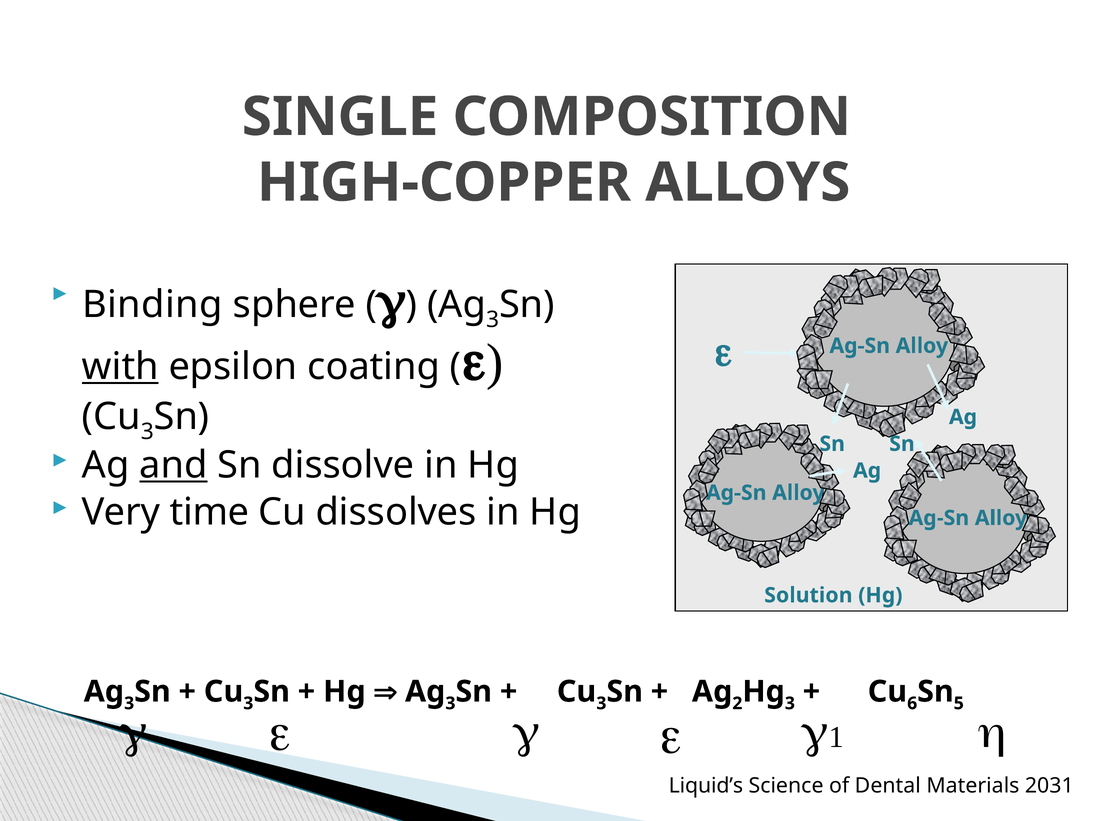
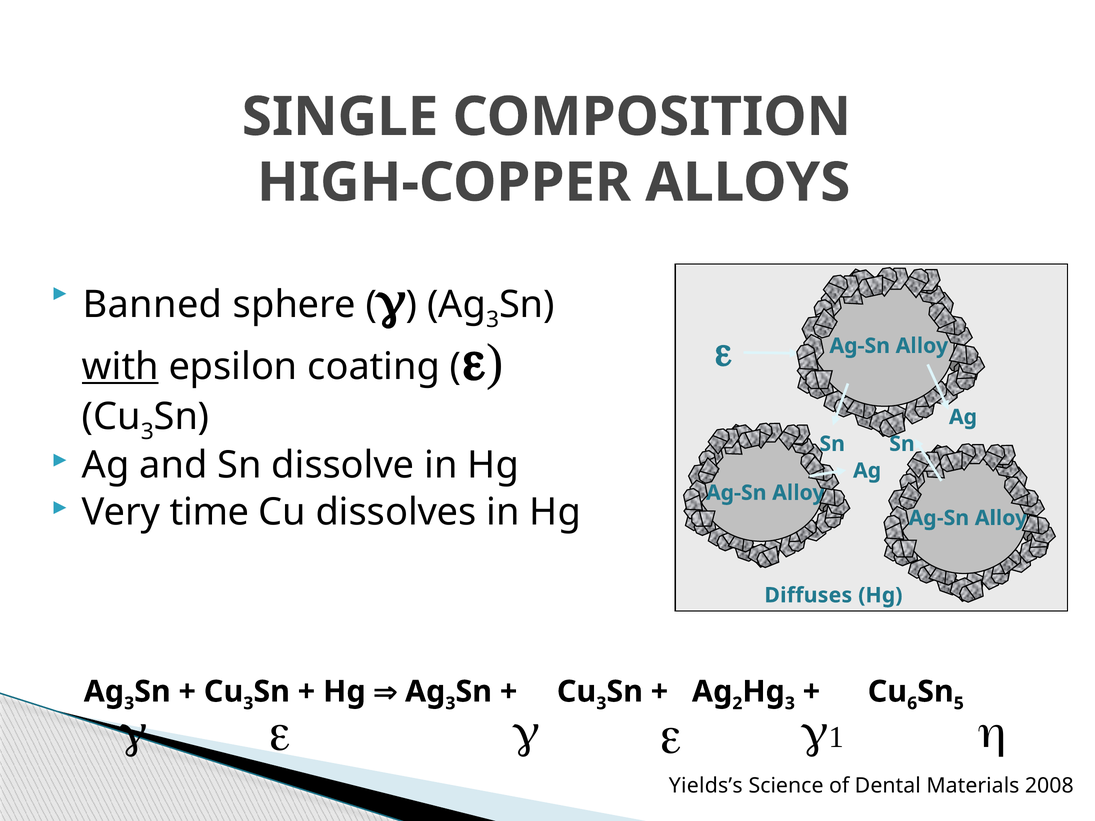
Binding: Binding -> Banned (152, 305)
and underline: present -> none (173, 465)
Solution: Solution -> Diffuses (808, 595)
Liquid’s: Liquid’s -> Yields’s (706, 786)
2031: 2031 -> 2008 (1049, 786)
